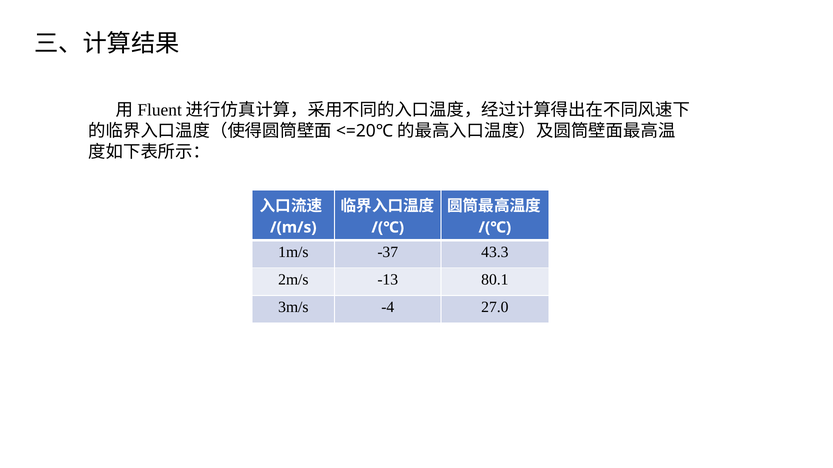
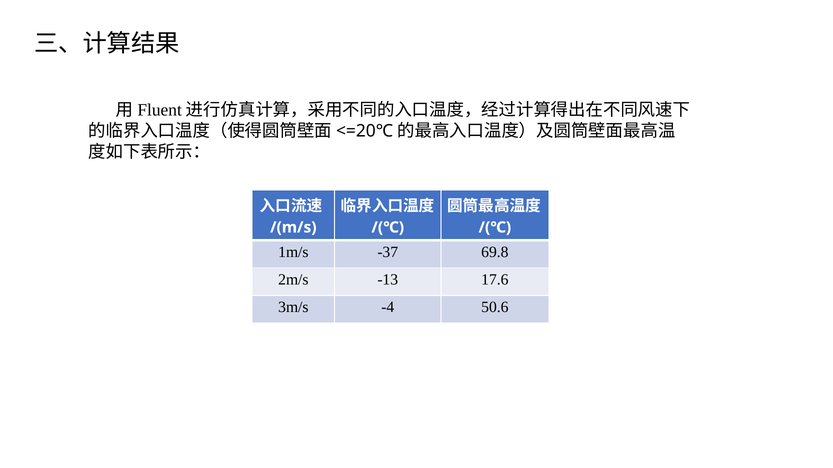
43.3: 43.3 -> 69.8 (495, 252)
80.1: 80.1 -> 17.6 (495, 280)
27.0: 27.0 -> 50.6 (495, 308)
